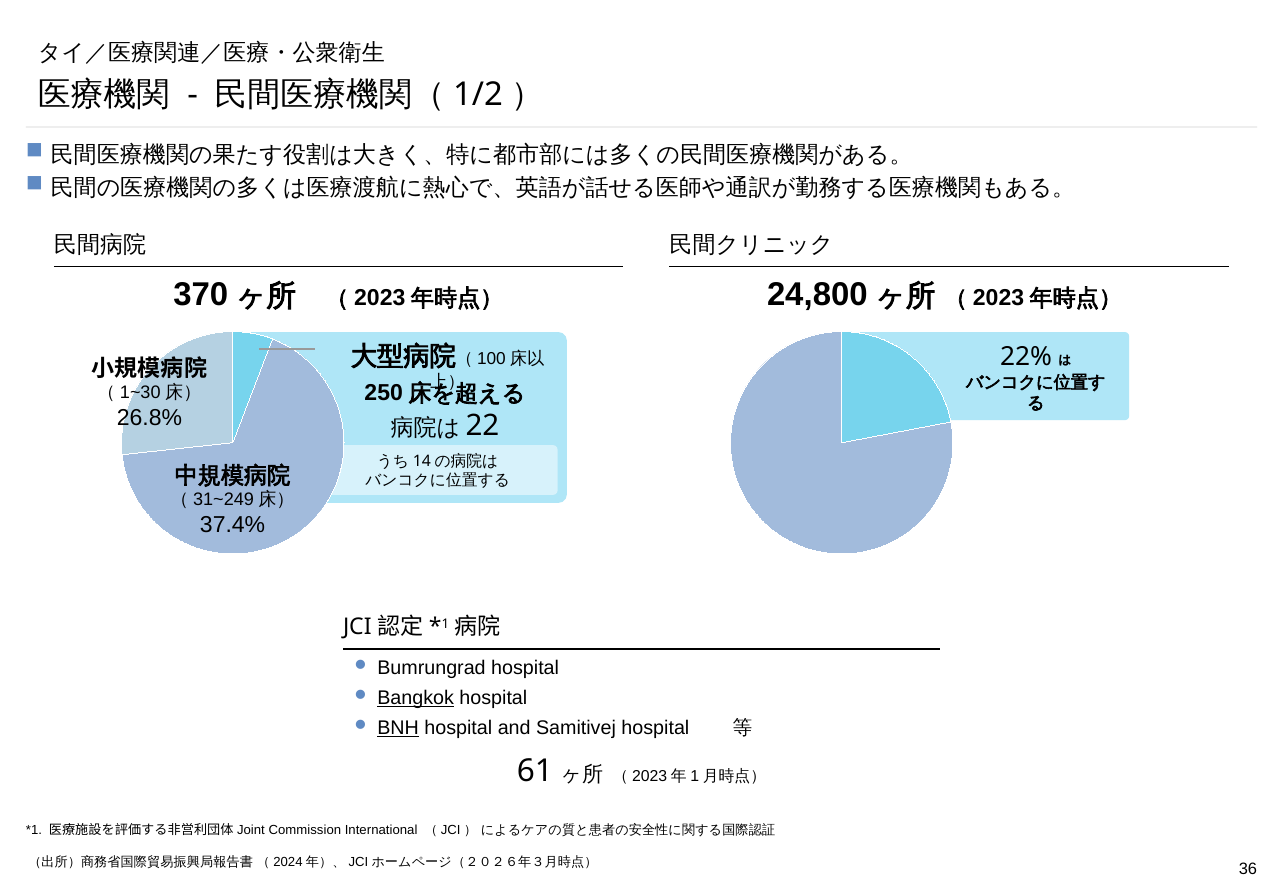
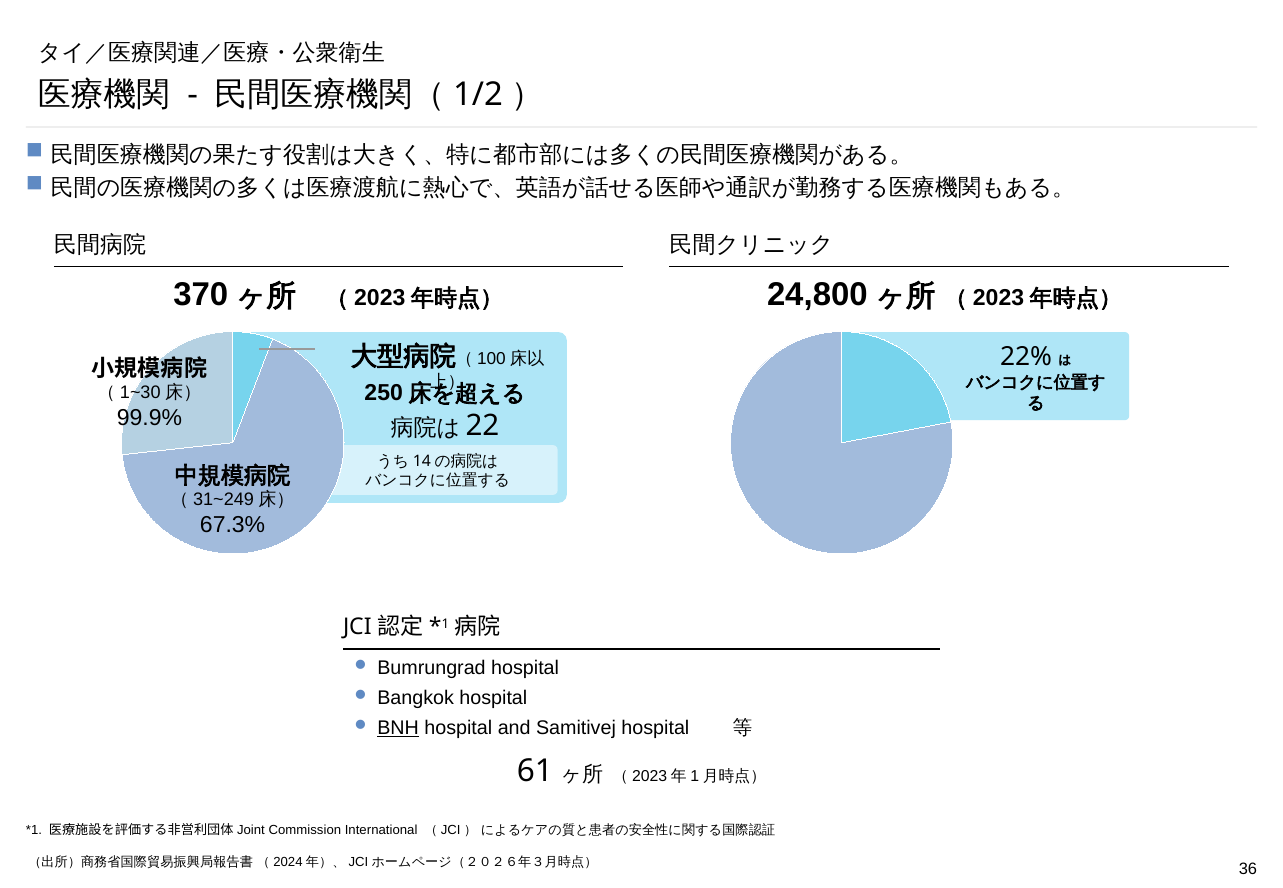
26.8%: 26.8% -> 99.9% (149, 418)
37.4%: 37.4% -> 67.3% (233, 525)
Bangkok underline: present -> none (416, 698)
